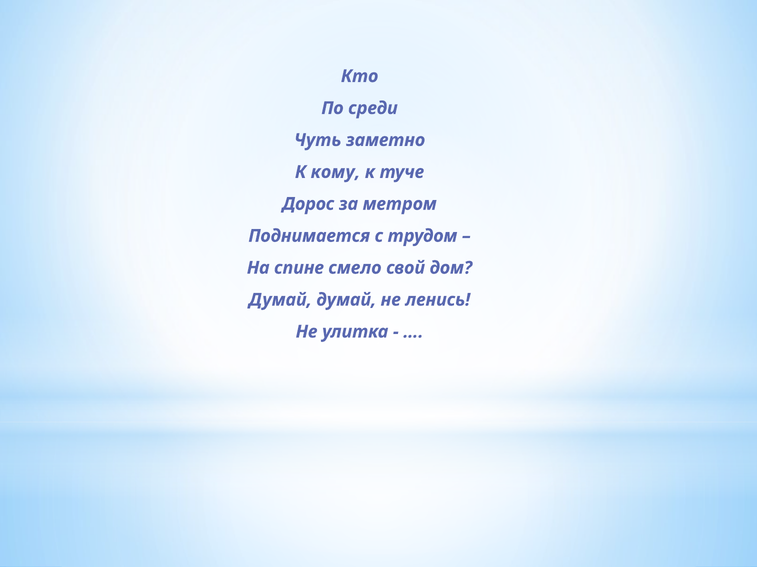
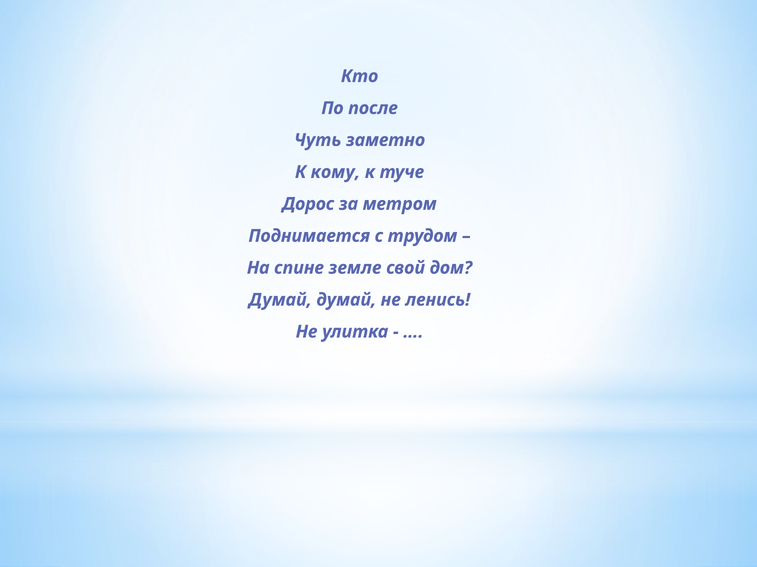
среди: среди -> после (373, 108)
смело: смело -> земле (355, 268)
